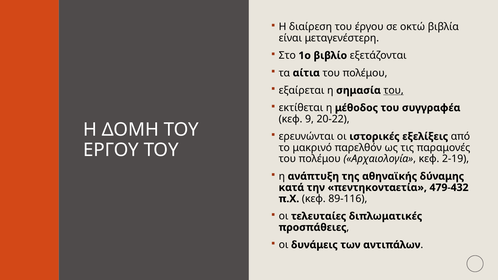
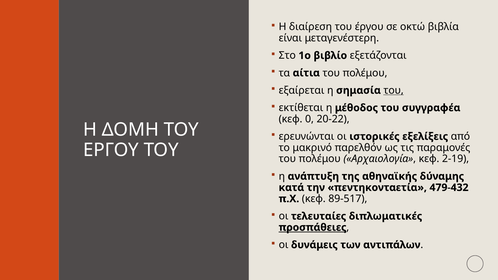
9: 9 -> 0 (309, 119)
89-116: 89-116 -> 89-517 (348, 199)
προσπάθειες underline: none -> present (313, 227)
